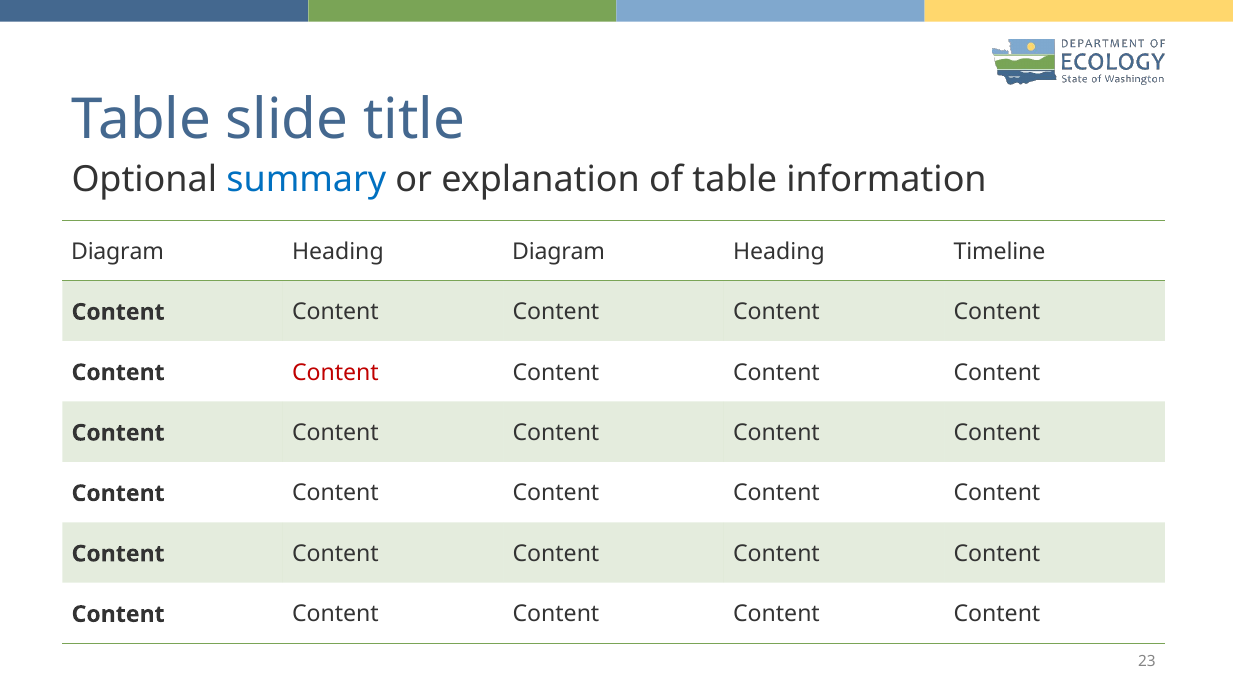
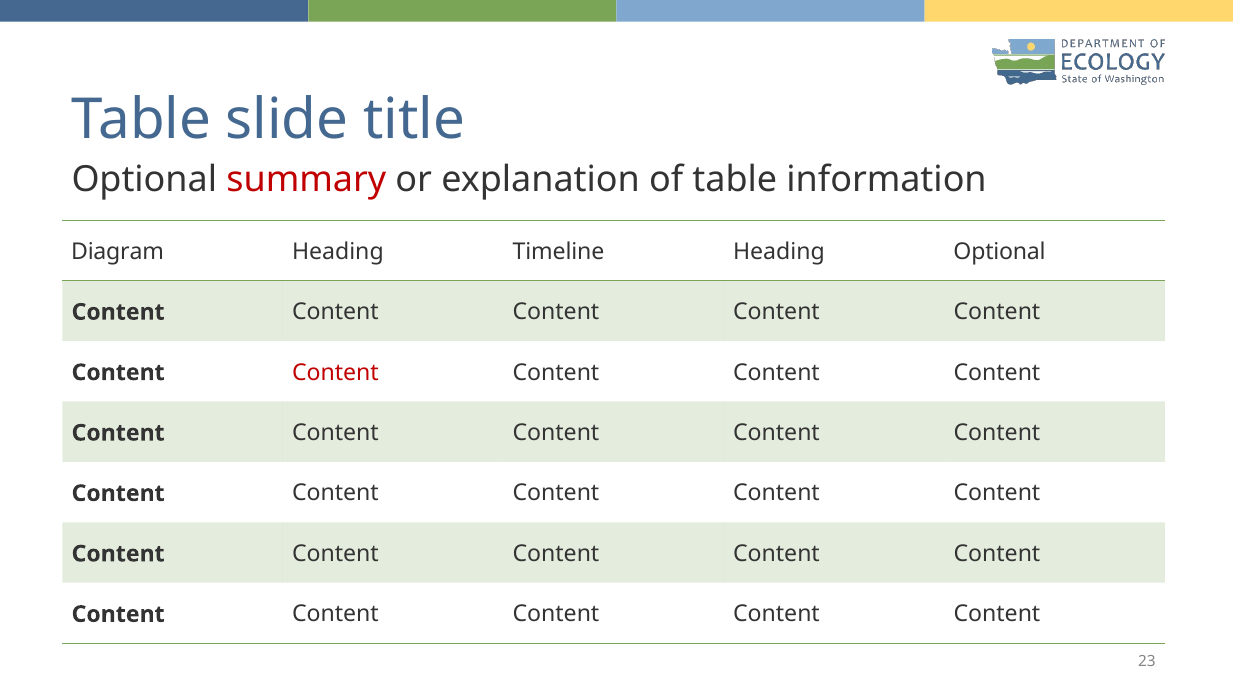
summary colour: blue -> red (306, 179)
Heading Diagram: Diagram -> Timeline (558, 251)
Heading Timeline: Timeline -> Optional (1000, 251)
